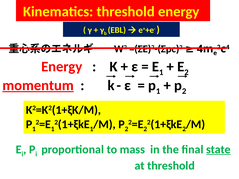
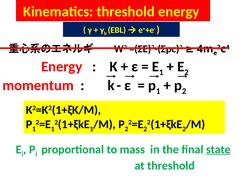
momentum underline: present -> none (38, 86)
